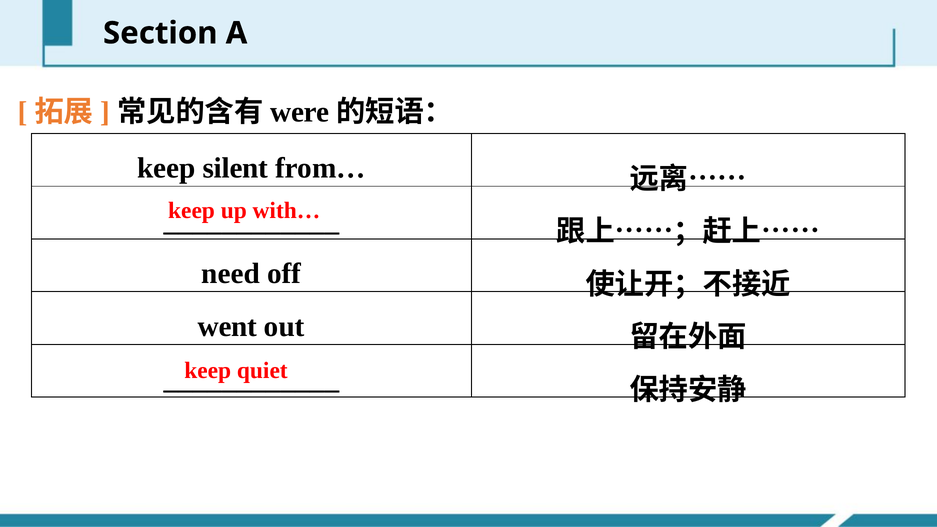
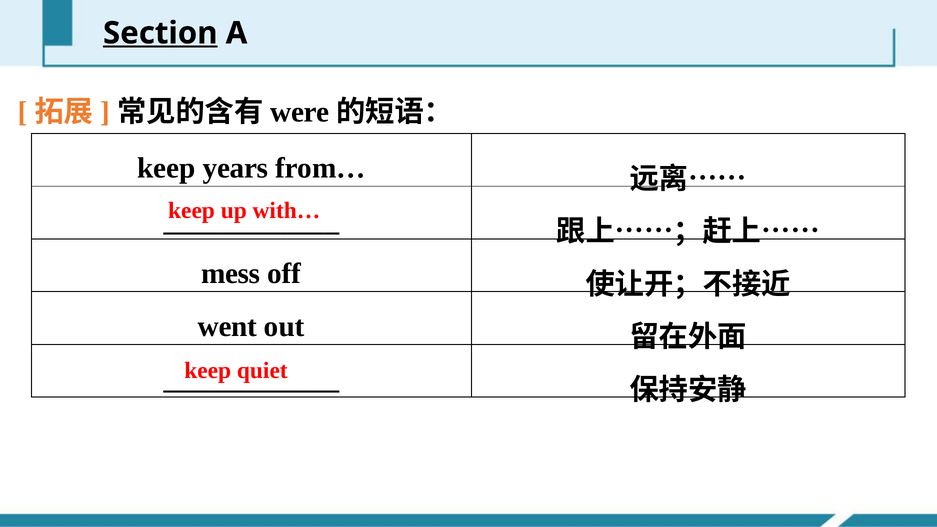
Section underline: none -> present (160, 33)
silent: silent -> years (235, 168)
need: need -> mess (231, 274)
